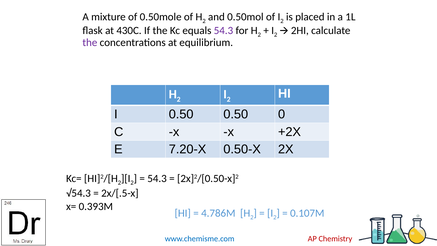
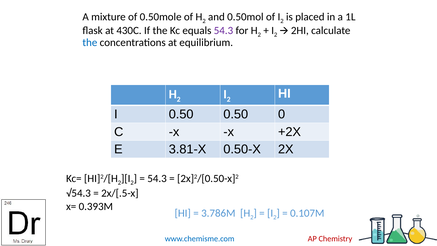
the colour: purple -> blue (90, 43)
7.20-X: 7.20-X -> 3.81-X (188, 149)
4.786M: 4.786M -> 3.786M (218, 213)
